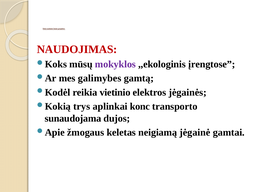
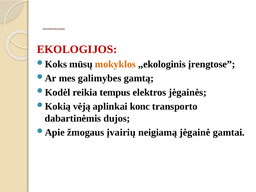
NAUDOJIMAS: NAUDOJIMAS -> EKOLOGIJOS (77, 49)
mokyklos colour: purple -> orange (115, 64)
vietinio: vietinio -> tempus (115, 92)
trys: trys -> vėją (82, 106)
sunaudojama: sunaudojama -> dabartinėmis (73, 118)
keletas: keletas -> įvairių (121, 132)
